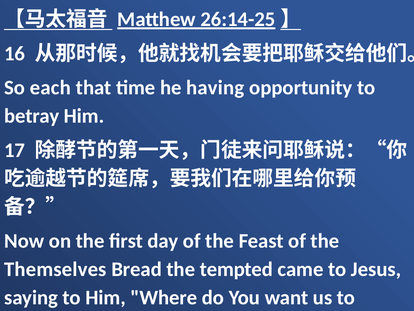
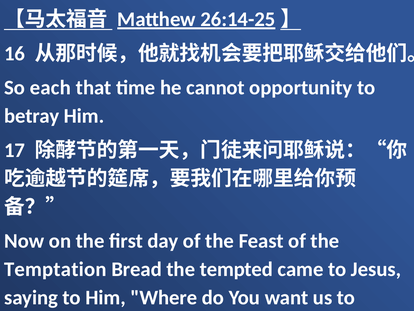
having: having -> cannot (215, 88)
Themselves: Themselves -> Temptation (55, 269)
